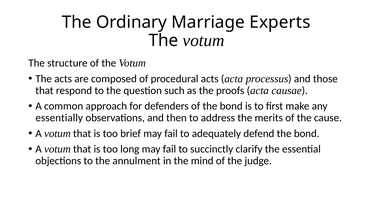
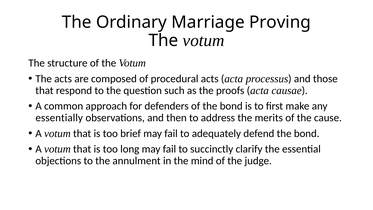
Experts: Experts -> Proving (280, 22)
